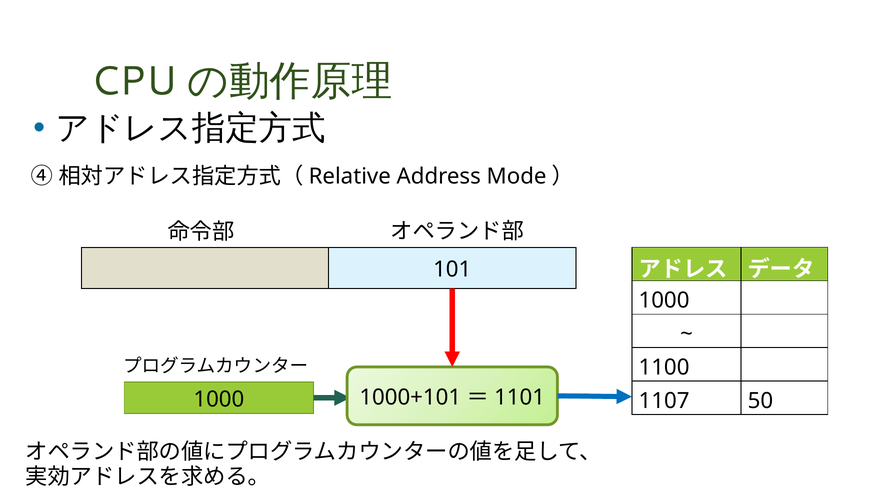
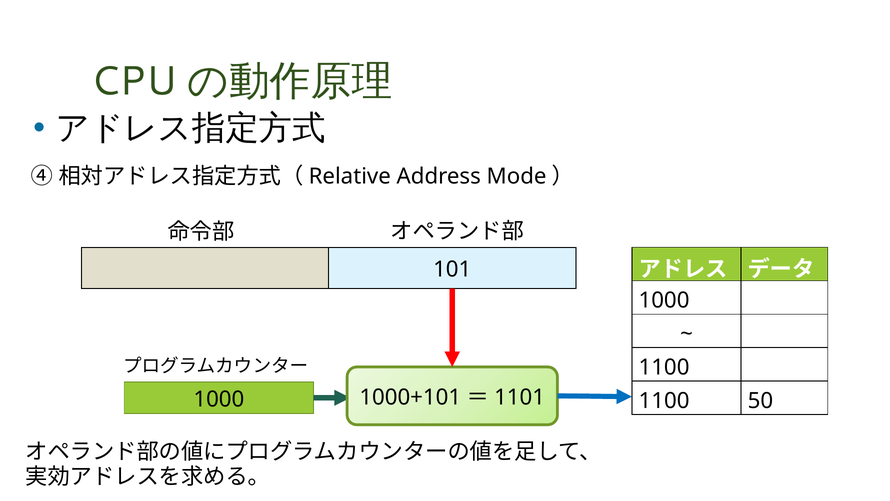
1107: 1107 -> 1100 (664, 401)
